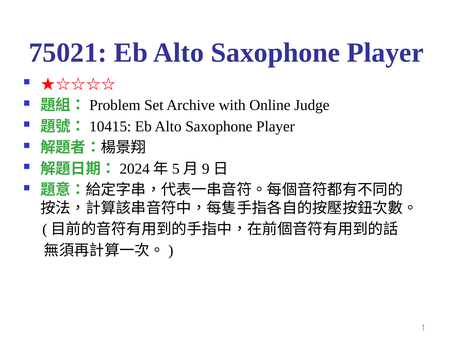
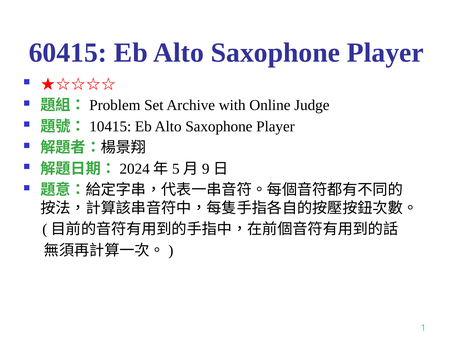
75021: 75021 -> 60415 (68, 53)
